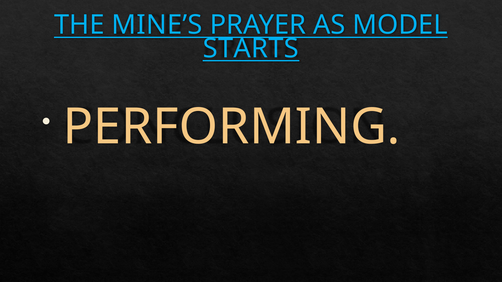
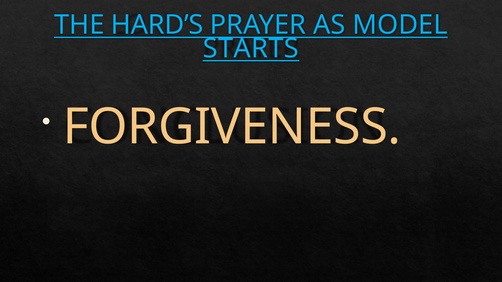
MINE’S: MINE’S -> HARD’S (157, 25)
PERFORMING: PERFORMING -> FORGIVENESS (232, 127)
